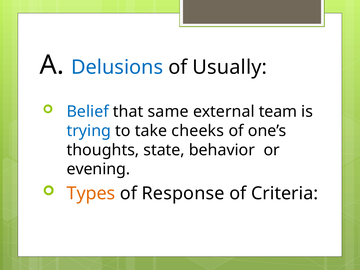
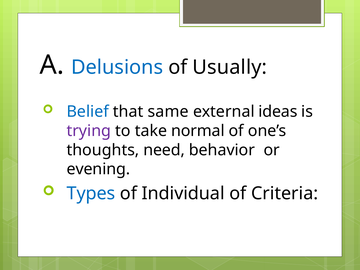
team: team -> ideas (278, 112)
trying colour: blue -> purple (89, 131)
cheeks: cheeks -> normal (198, 131)
state: state -> need (164, 150)
Types colour: orange -> blue (91, 193)
Response: Response -> Individual (183, 193)
